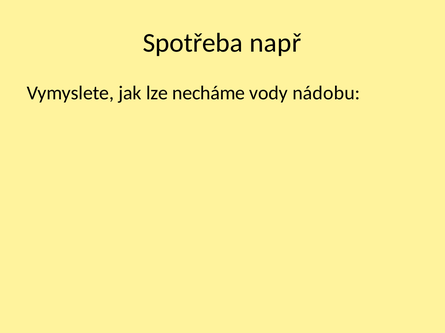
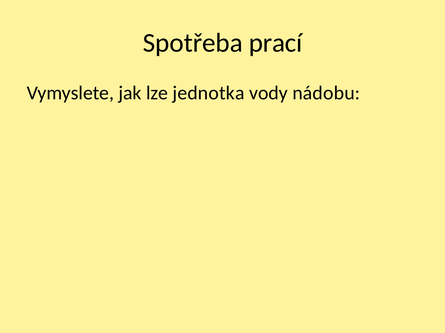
např: např -> prací (276, 43)
necháme: necháme -> jednotka (209, 93)
